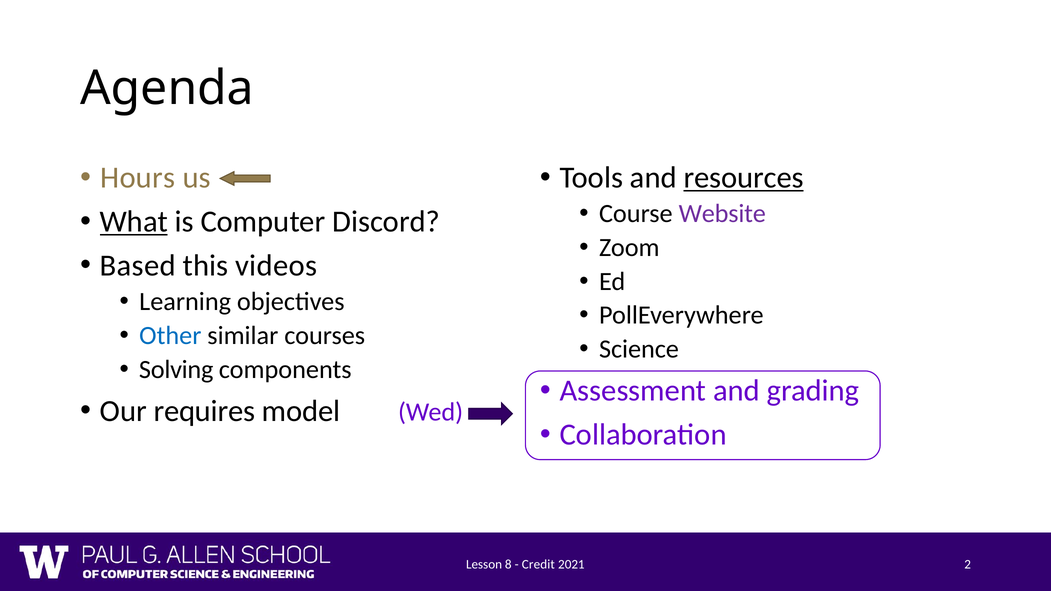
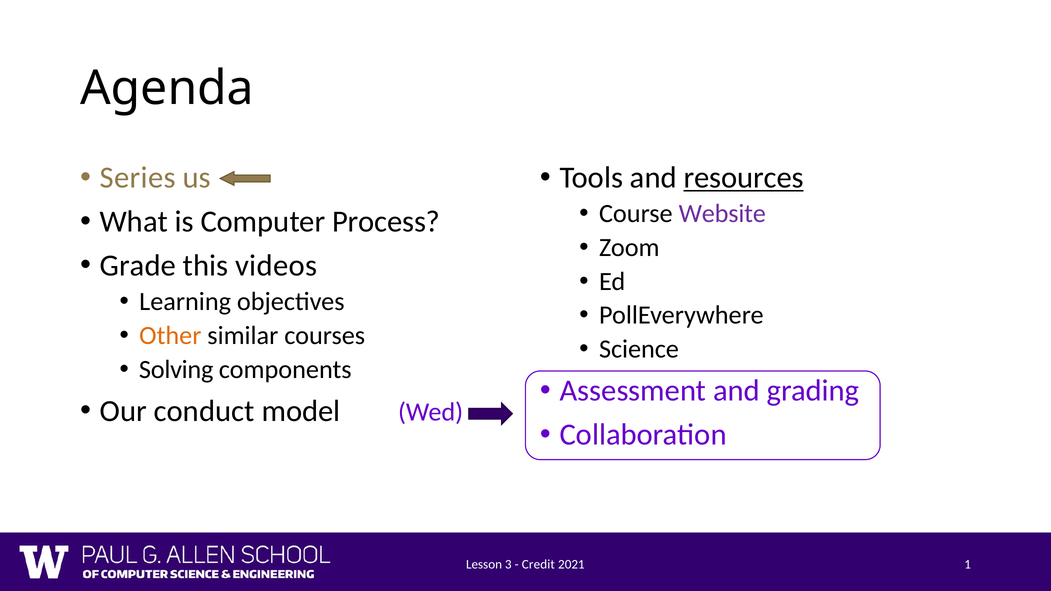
Hours: Hours -> Series (138, 178)
What underline: present -> none (134, 222)
Discord: Discord -> Process (386, 222)
Based: Based -> Grade (138, 266)
Other colour: blue -> orange (170, 336)
requires: requires -> conduct (204, 411)
8: 8 -> 3 (508, 565)
2: 2 -> 1 (968, 564)
